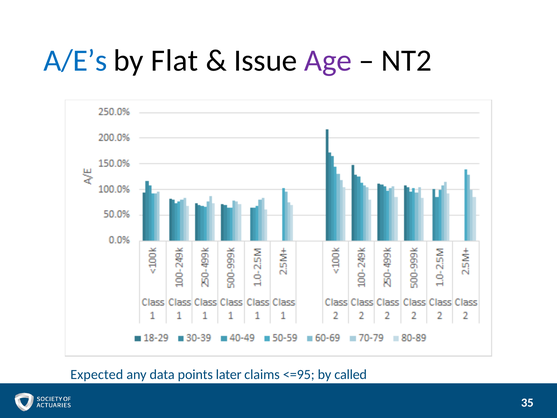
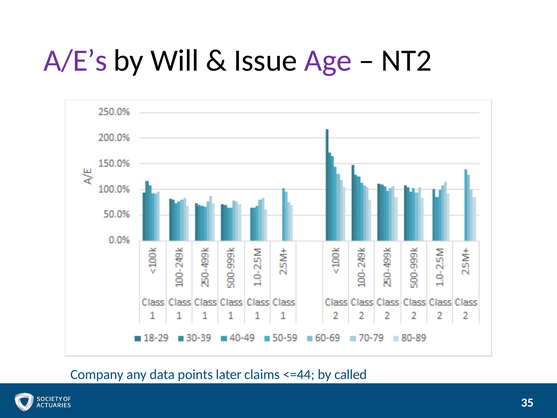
A/E’s colour: blue -> purple (75, 61)
Flat: Flat -> Will (175, 61)
Expected: Expected -> Company (97, 374)
<=95: <=95 -> <=44 (299, 374)
